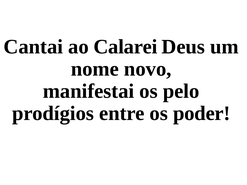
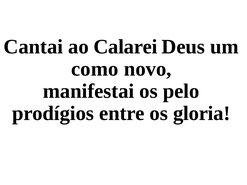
nome: nome -> como (95, 69)
poder: poder -> gloria (202, 113)
